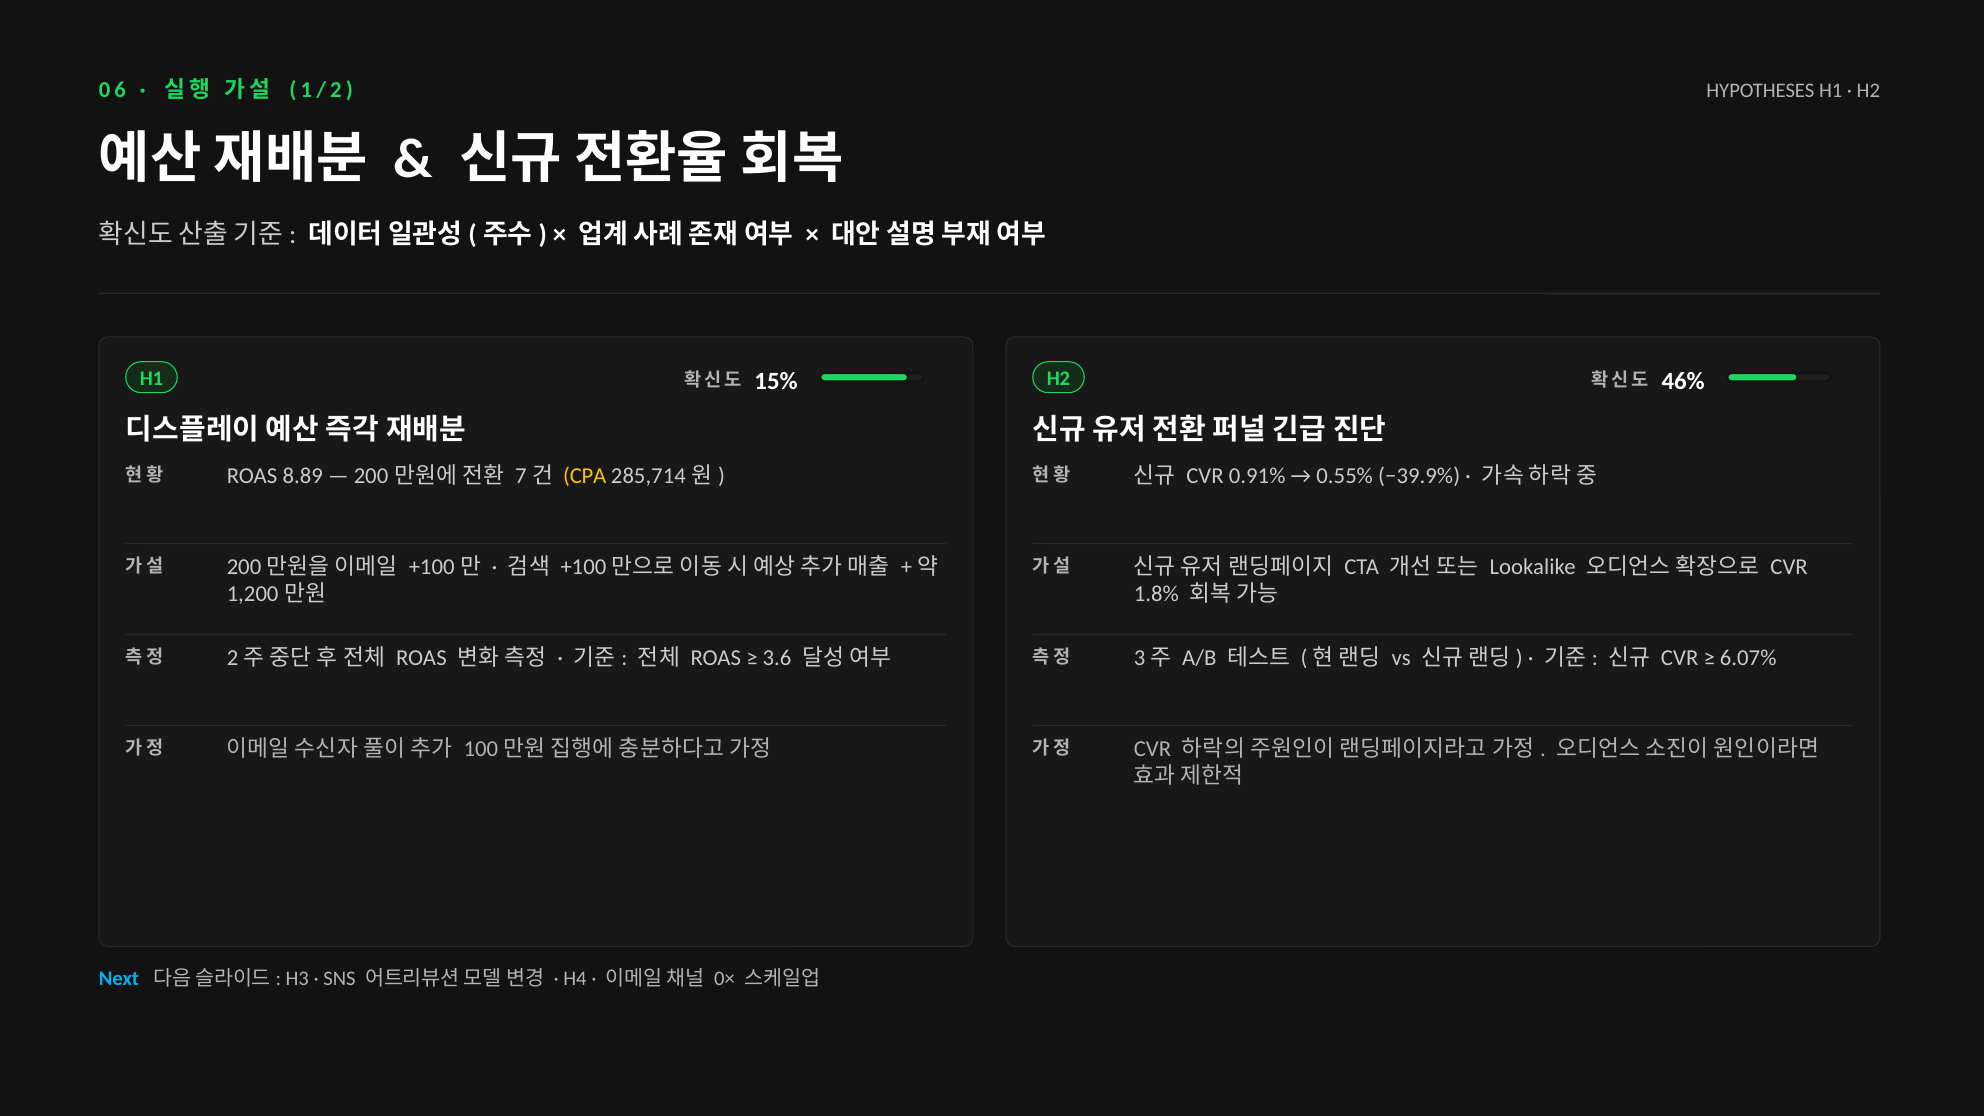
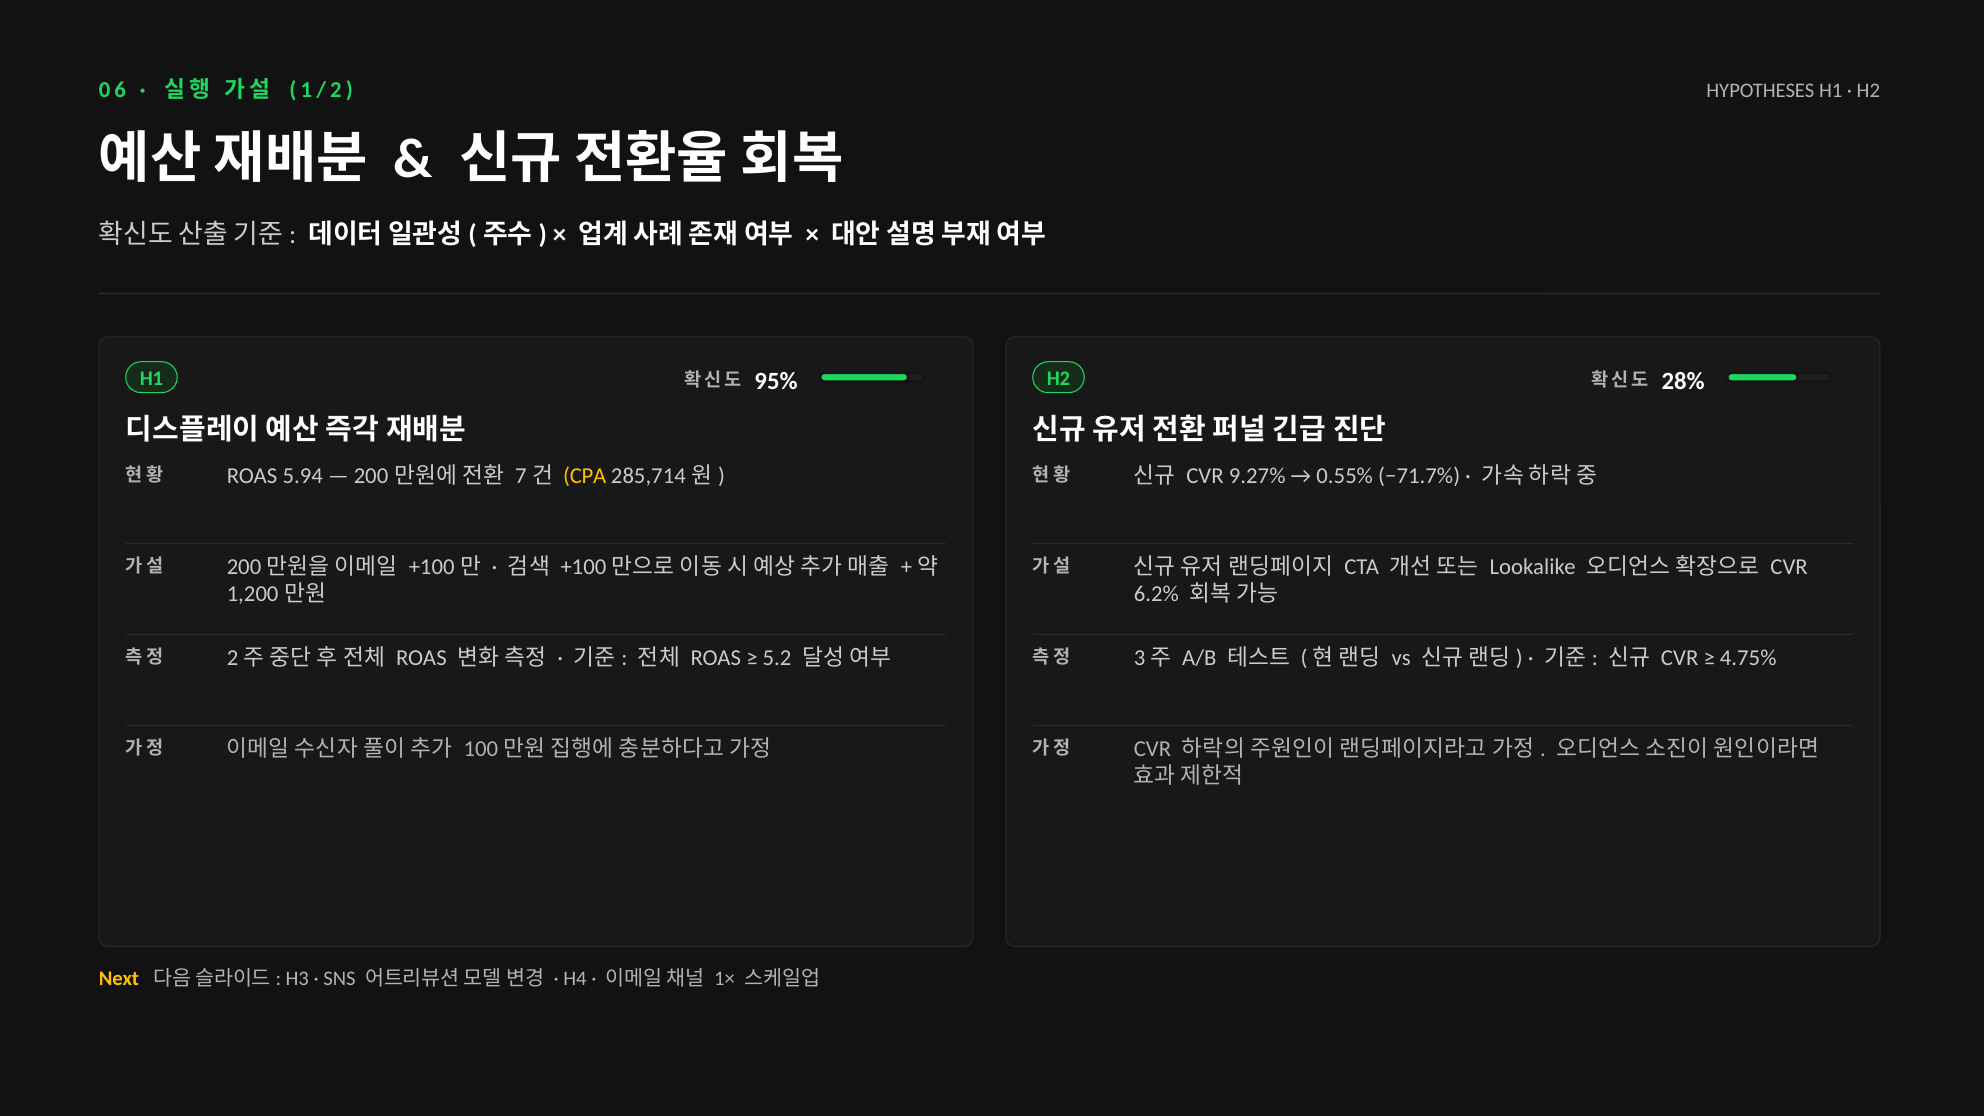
15%: 15% -> 95% (776, 381)
46%: 46% -> 28% (1683, 381)
8.89: 8.89 -> 5.94 (303, 476)
0.91%: 0.91% -> 9.27% (1257, 476)
−39.9%: −39.9% -> −71.7% (1419, 476)
1.8%: 1.8% -> 6.2% (1156, 594)
3.6: 3.6 -> 5.2 (777, 658)
6.07%: 6.07% -> 4.75% (1748, 658)
Next colour: light blue -> yellow (119, 979)
0×: 0× -> 1× (725, 979)
